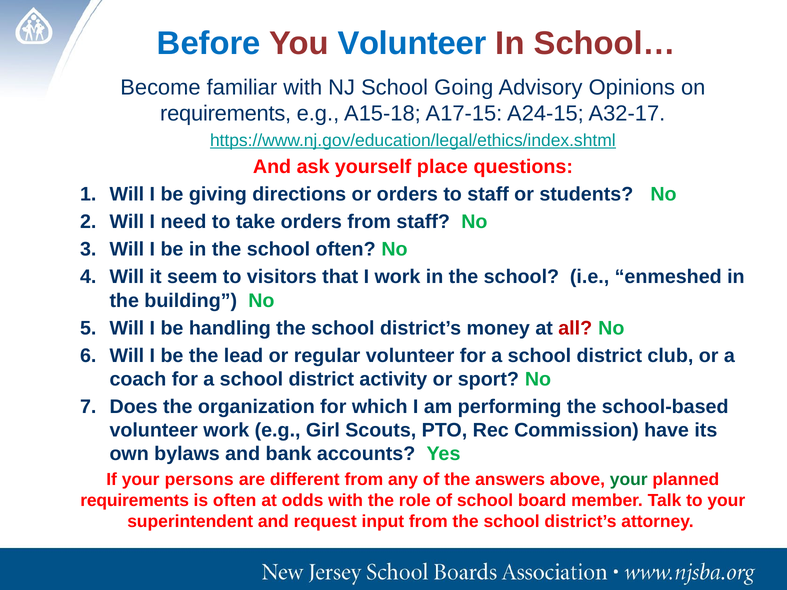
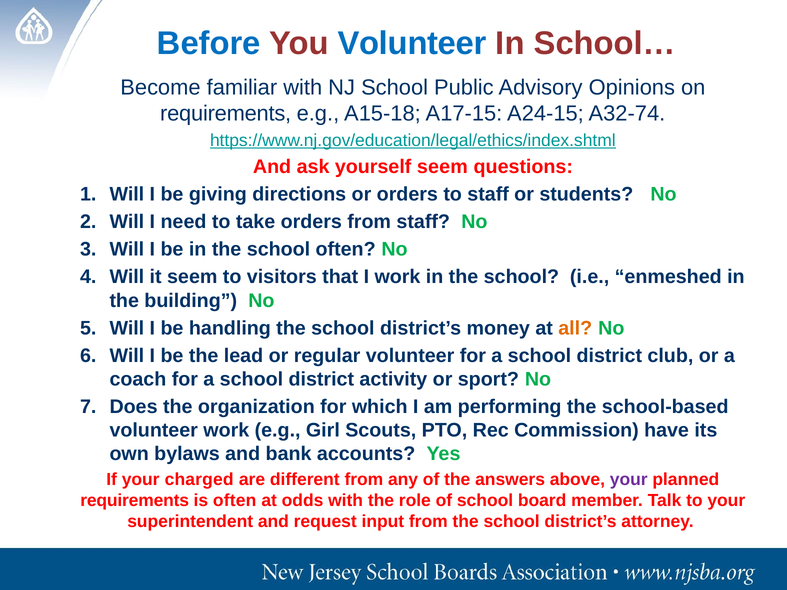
Going: Going -> Public (464, 87)
A32-17: A32-17 -> A32-74 (627, 114)
yourself place: place -> seem (442, 167)
all colour: red -> orange (575, 328)
persons: persons -> charged (199, 480)
your colour: green -> purple (629, 480)
